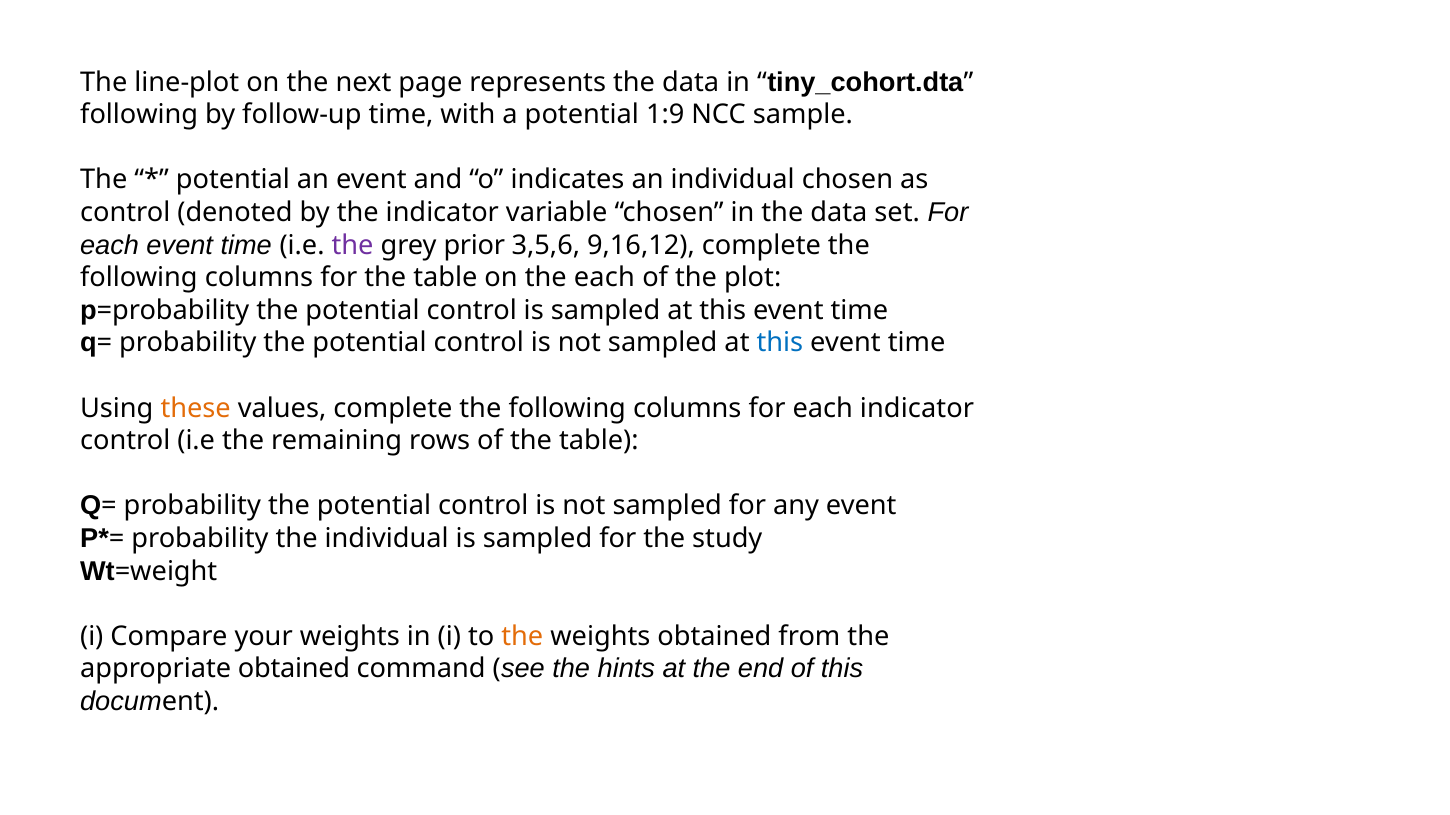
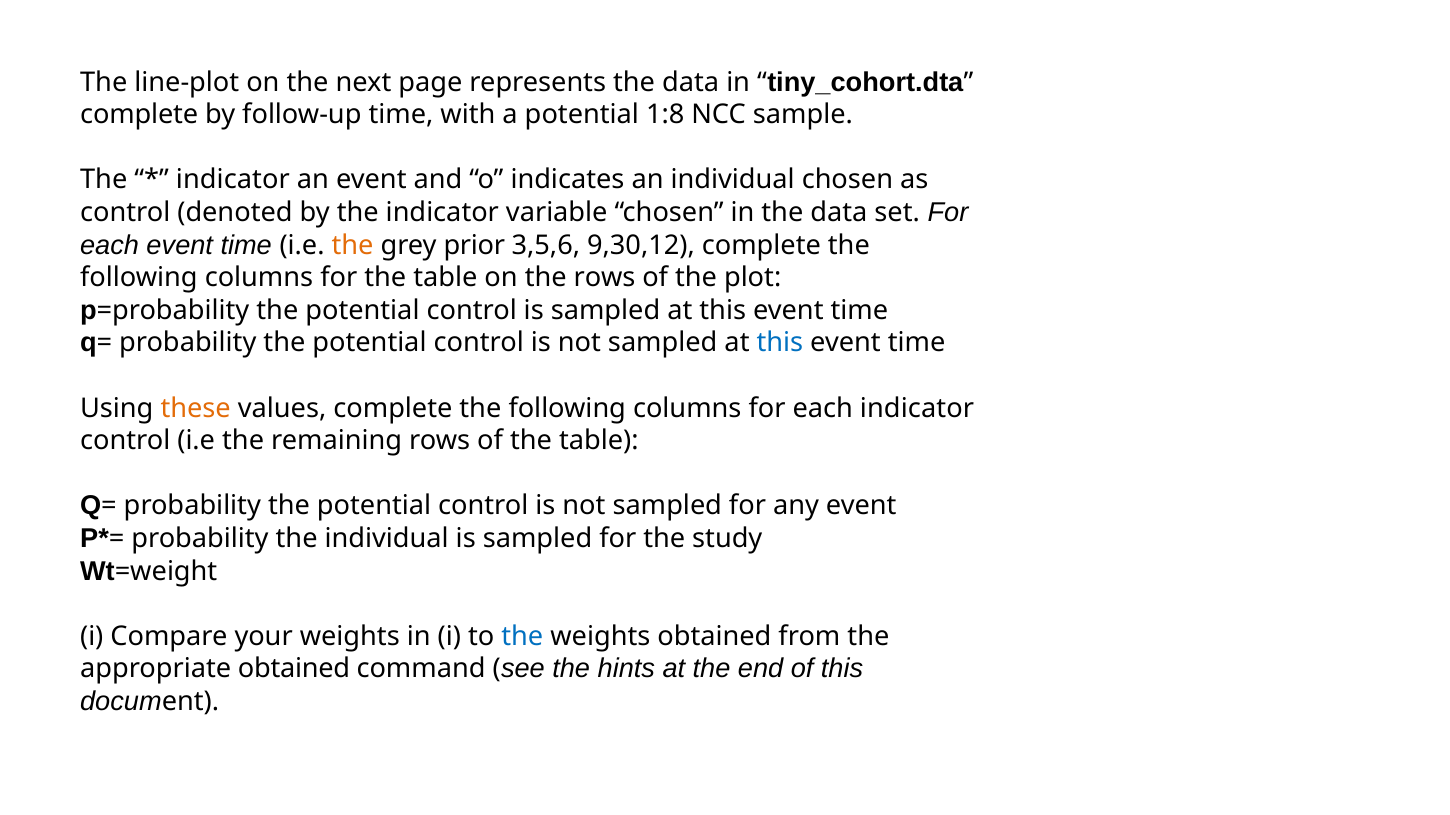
following: following -> complete (139, 115)
1:9: 1:9 -> 1:8 (665, 115)
potential: potential -> indicator (233, 180)
the colour: purple -> orange (353, 245)
9,16,12: 9,16,12 -> 9,30,12 (641, 245)
the each: each -> rows (605, 278)
the colour: orange -> blue (522, 637)
